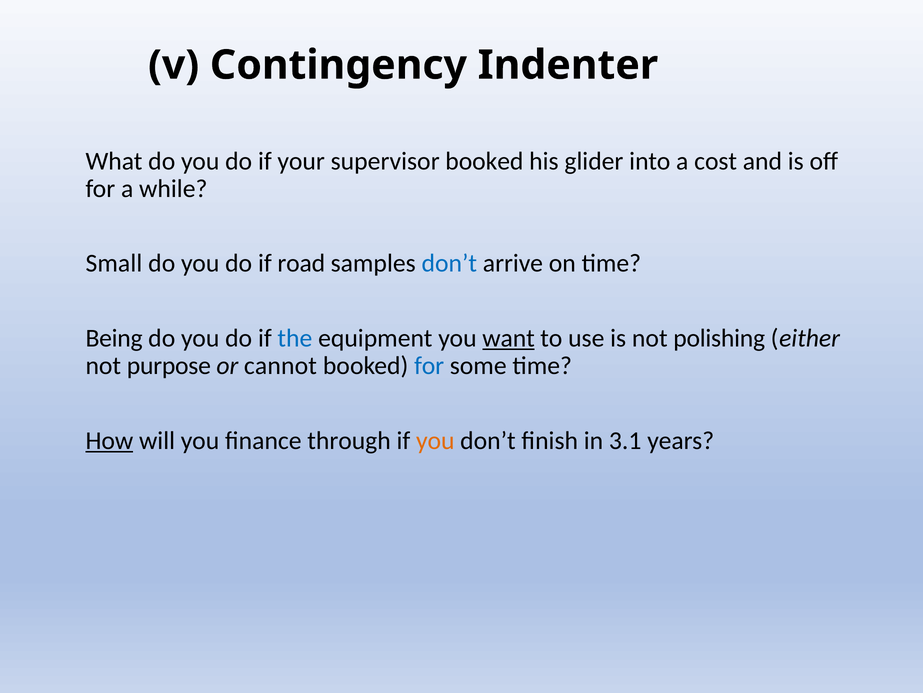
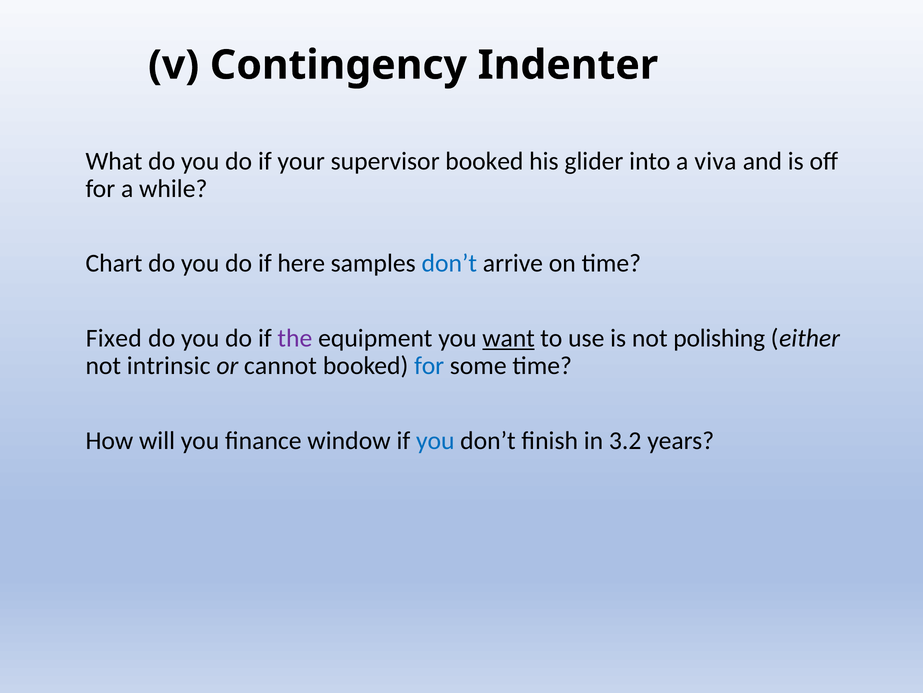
cost: cost -> viva (715, 161)
Small: Small -> Chart (114, 263)
road: road -> here (301, 263)
Being: Being -> Fixed (114, 338)
the colour: blue -> purple (295, 338)
purpose: purpose -> intrinsic (169, 366)
How underline: present -> none (109, 440)
through: through -> window (349, 440)
you colour: orange -> blue (435, 440)
3.1: 3.1 -> 3.2 (625, 440)
